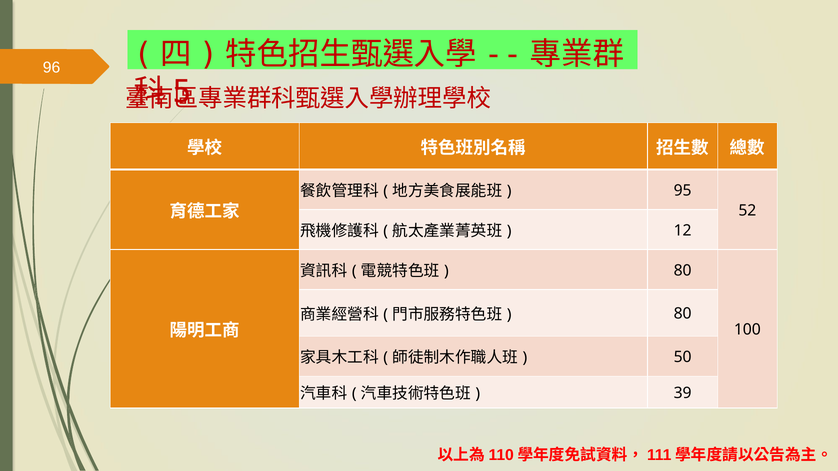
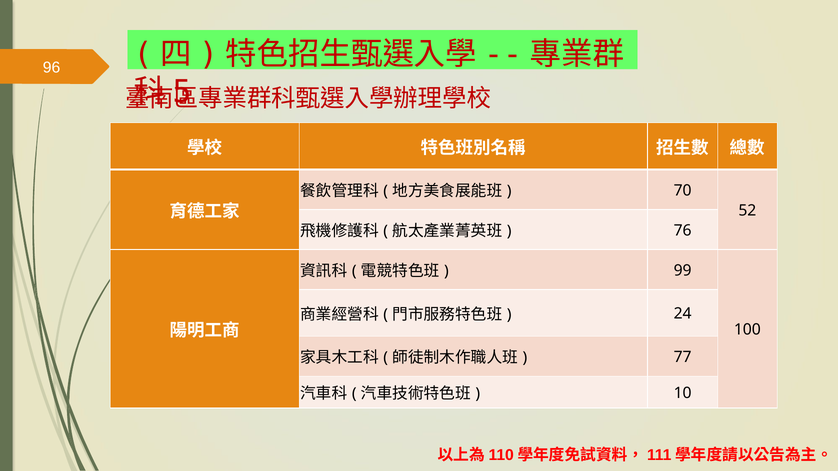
95: 95 -> 70 (683, 191)
12: 12 -> 76 (683, 231)
80: 80 -> 99 (683, 271)
80: 80 -> 24 (683, 314)
50: 50 -> 77 (683, 357)
39: 39 -> 10 (683, 393)
